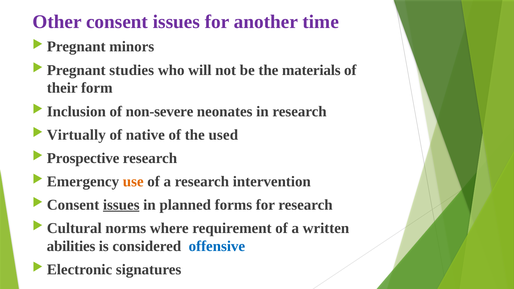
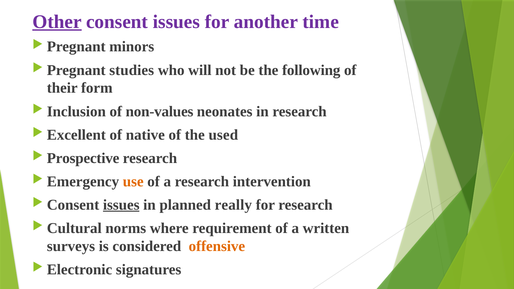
Other underline: none -> present (57, 22)
materials: materials -> following (311, 70)
non-severe: non-severe -> non-values (160, 111)
Virtually: Virtually -> Excellent (76, 135)
forms: forms -> really (233, 205)
abilities: abilities -> surveys (71, 246)
offensive colour: blue -> orange (217, 246)
